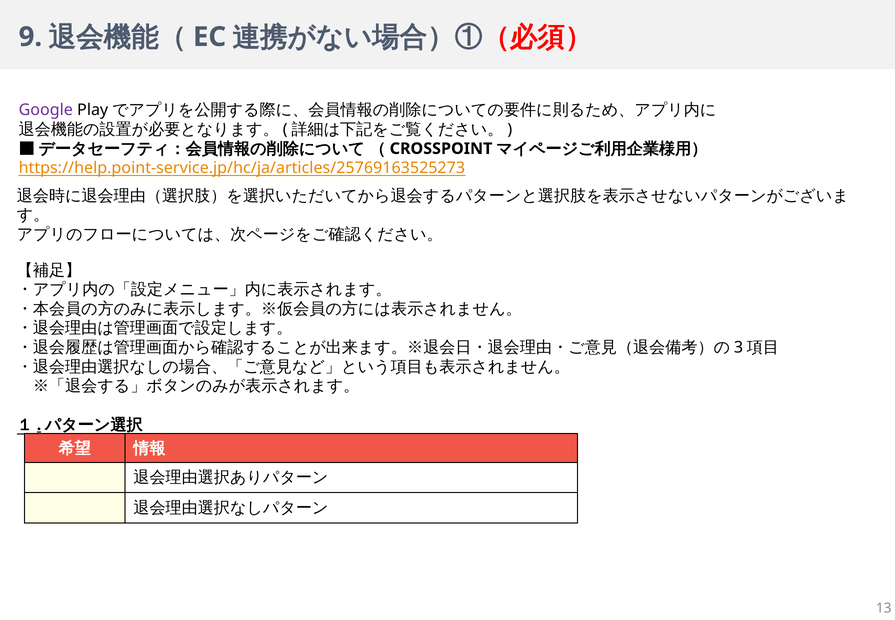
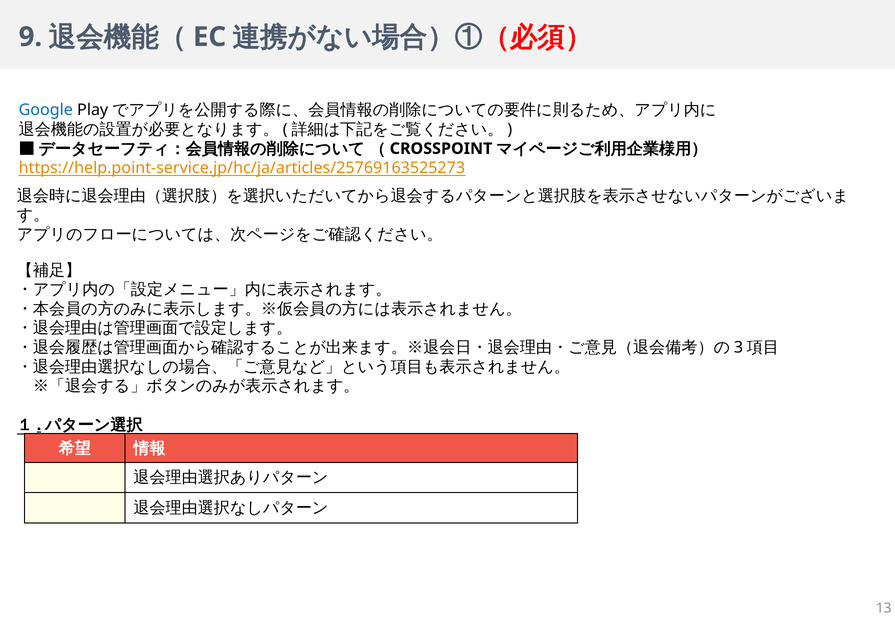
Google colour: purple -> blue (46, 110)
